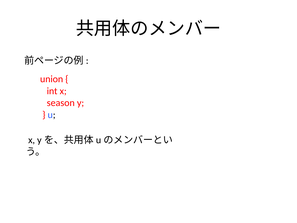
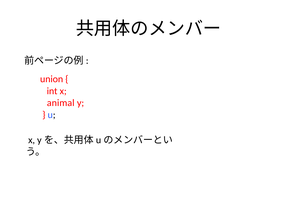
season: season -> animal (61, 103)
